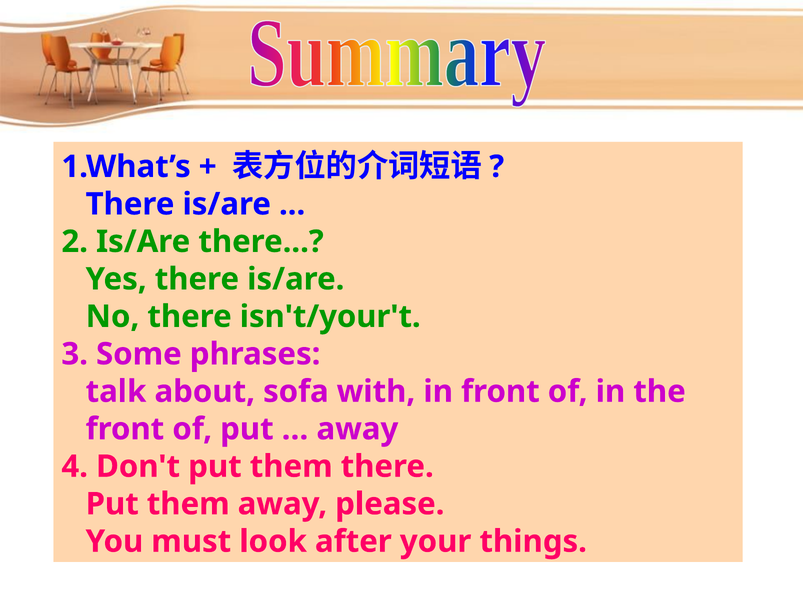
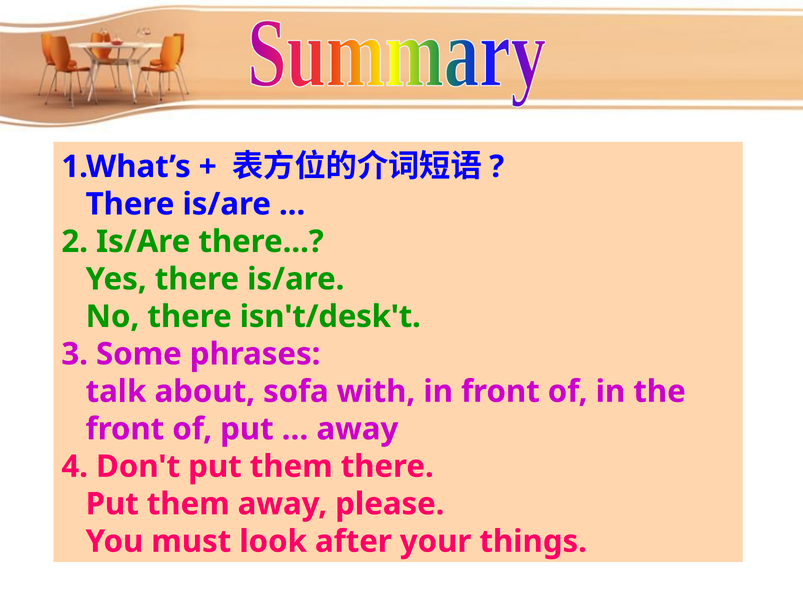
isn't/your't: isn't/your't -> isn't/desk't (330, 317)
